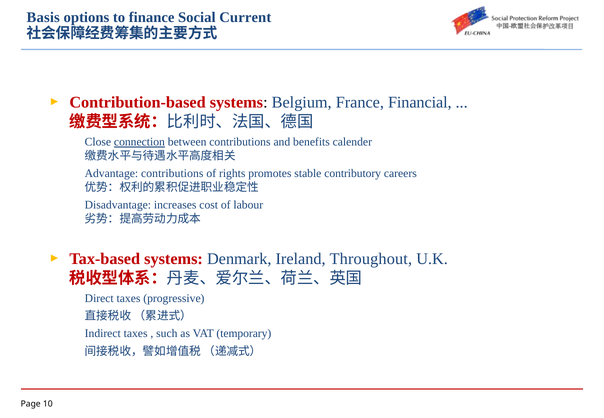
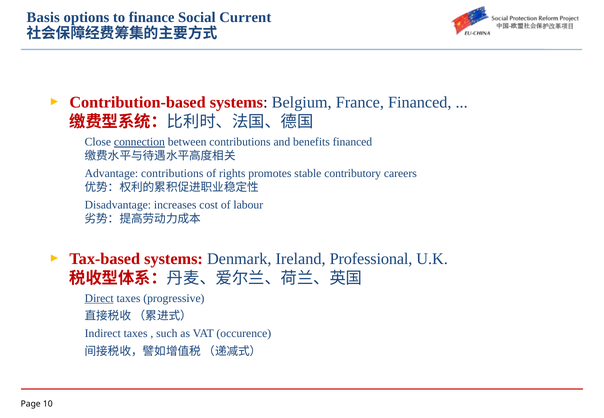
France Financial: Financial -> Financed (420, 102)
benefits calender: calender -> financed (352, 142)
Throughout: Throughout -> Professional (371, 259)
Direct underline: none -> present (99, 298)
temporary: temporary -> occurence (244, 334)
